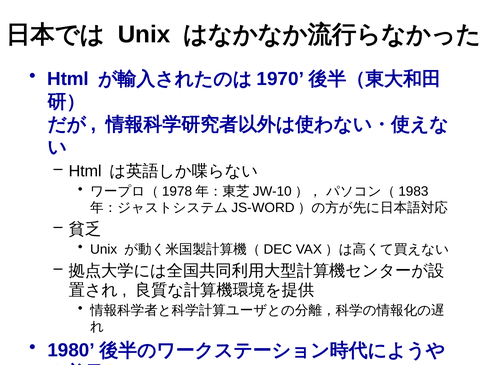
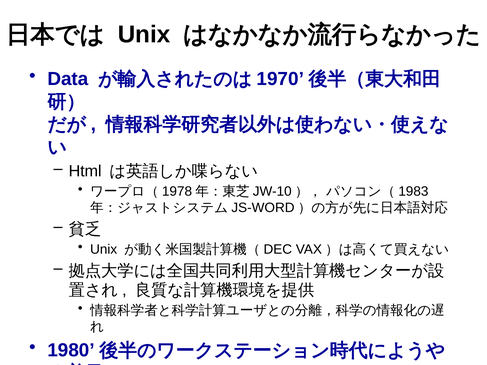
Html: Html -> Data (68, 79)
